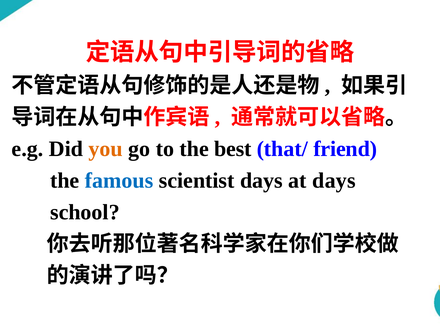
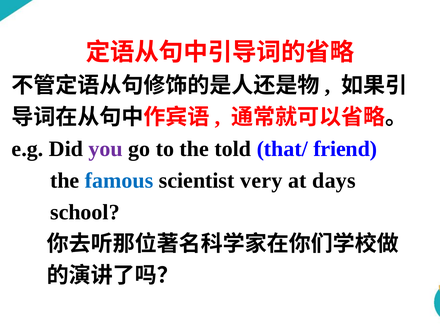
you colour: orange -> purple (106, 149)
best: best -> told (233, 149)
scientist days: days -> very (261, 180)
